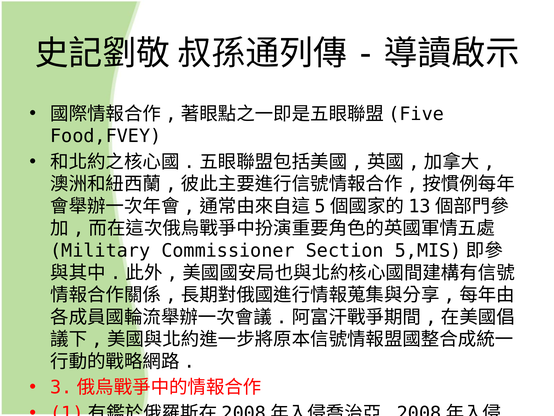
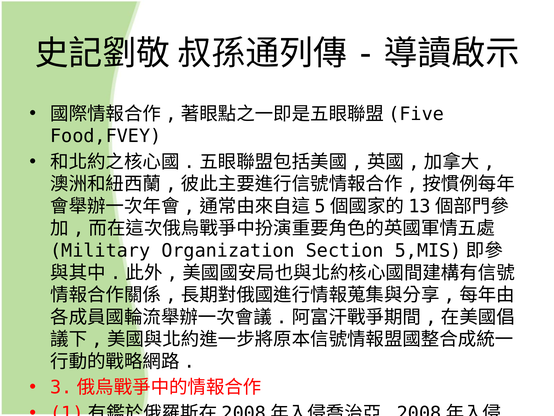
Commissioner: Commissioner -> Organization (228, 250)
